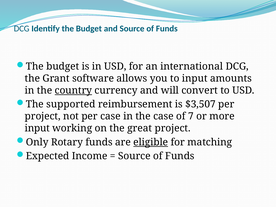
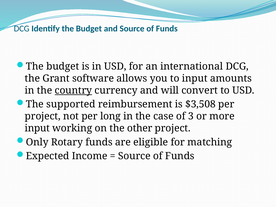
$3,507: $3,507 -> $3,508 (200, 104)
per case: case -> long (110, 116)
7: 7 -> 3 (191, 116)
great: great -> other (140, 128)
eligible underline: present -> none (151, 142)
